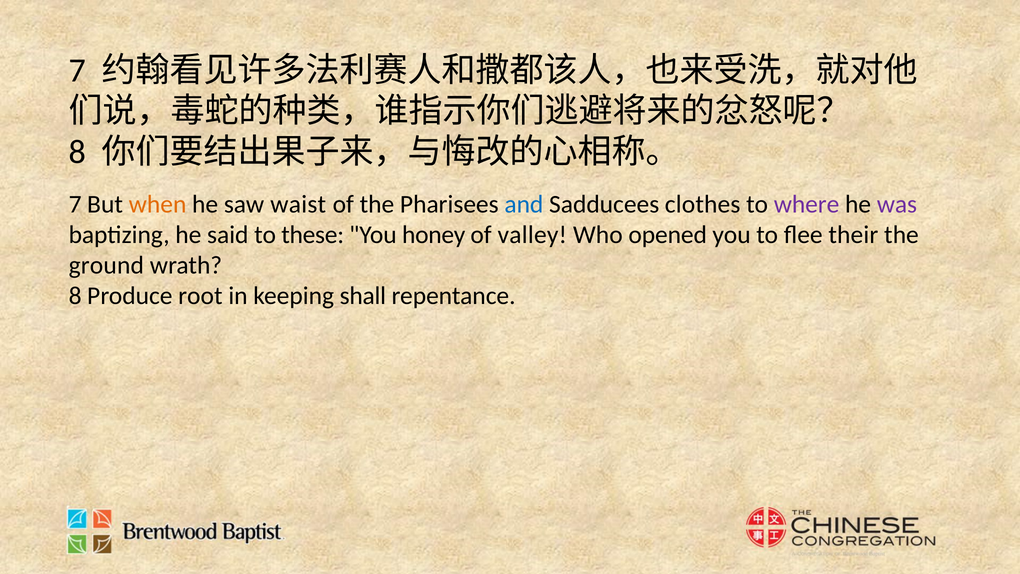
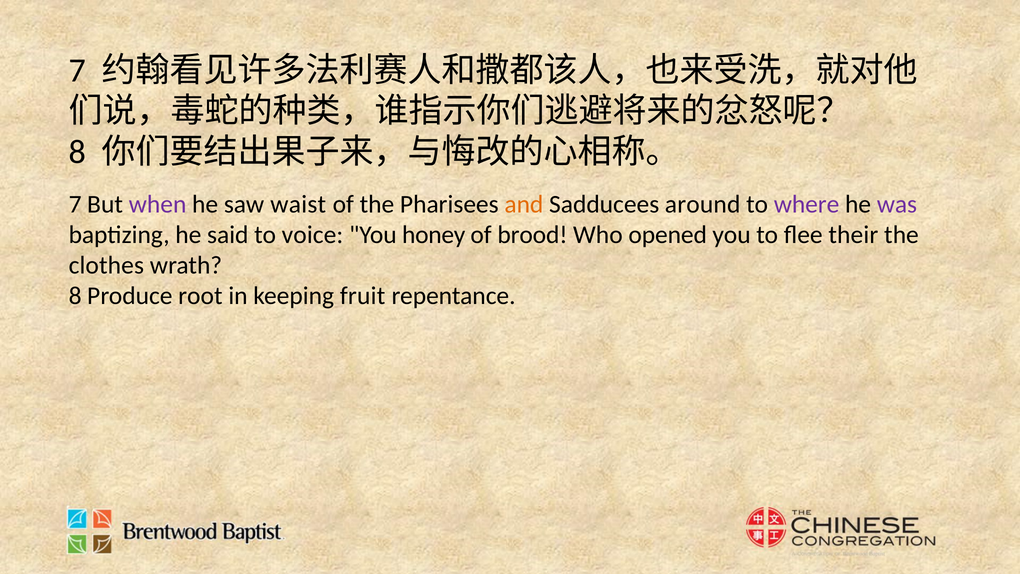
when colour: orange -> purple (158, 204)
and colour: blue -> orange (524, 204)
clothes: clothes -> around (703, 204)
these: these -> voice (313, 235)
valley: valley -> brood (532, 235)
ground: ground -> clothes (106, 265)
shall: shall -> fruit (363, 296)
